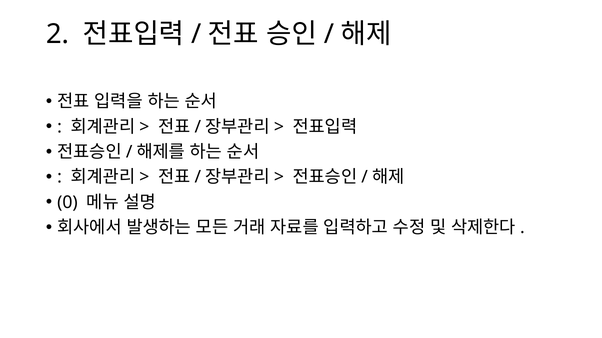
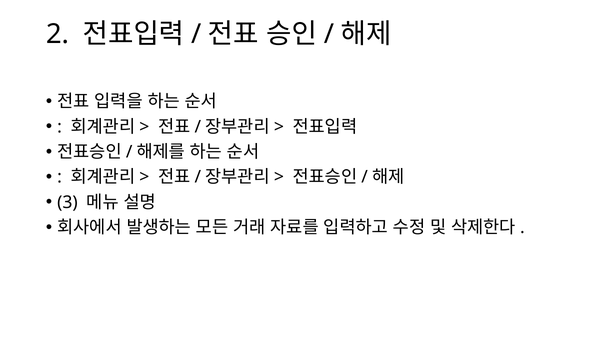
0: 0 -> 3 (67, 203)
